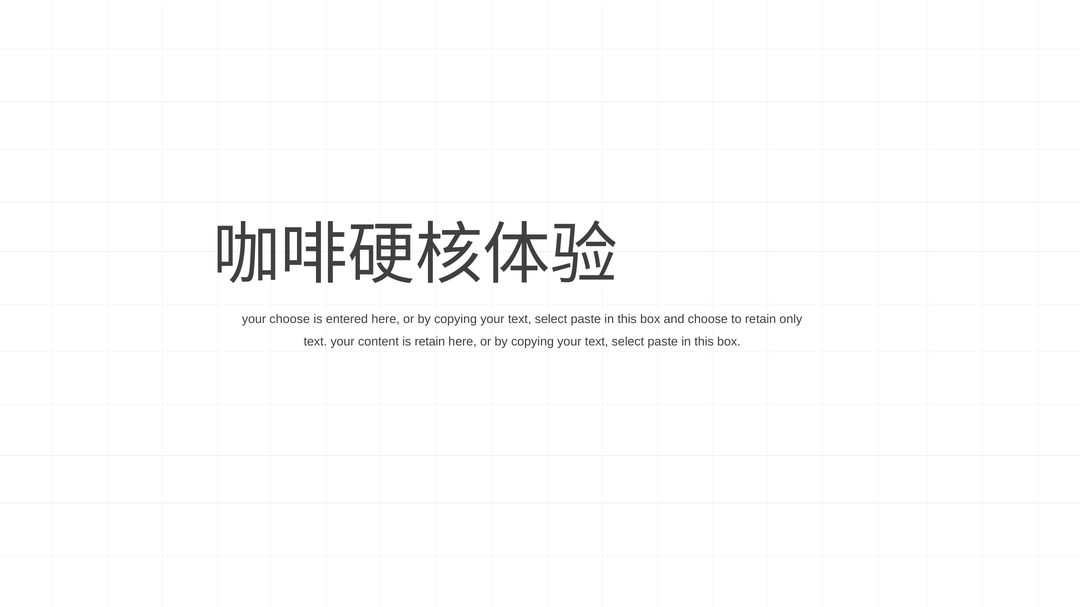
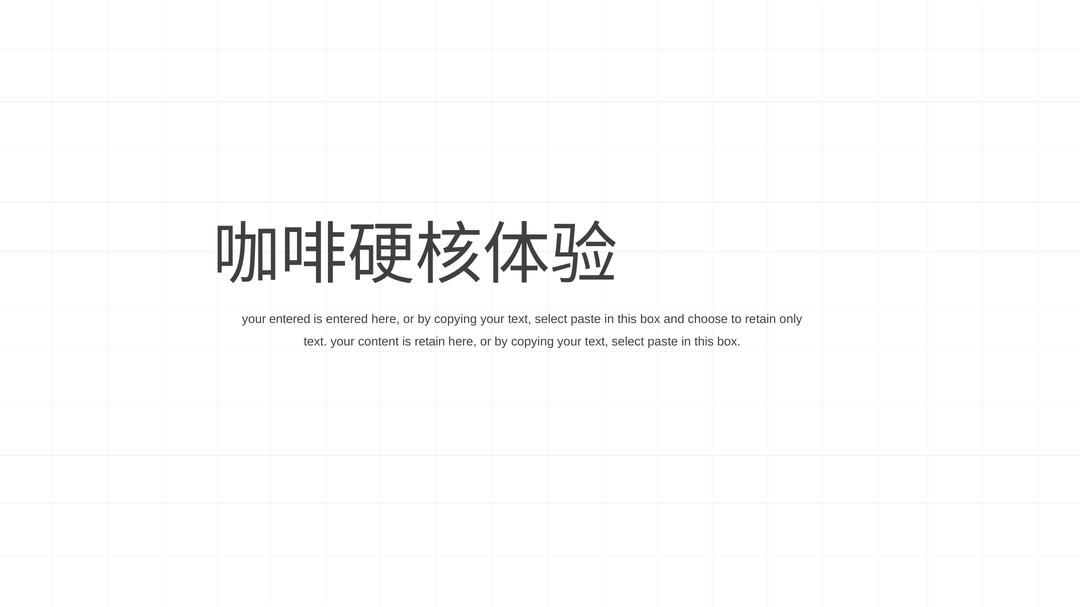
your choose: choose -> entered (290, 319)
